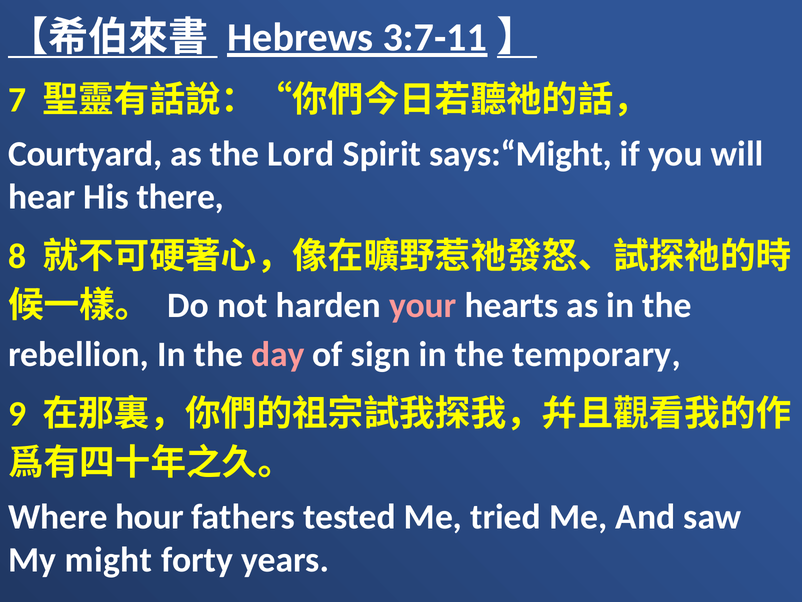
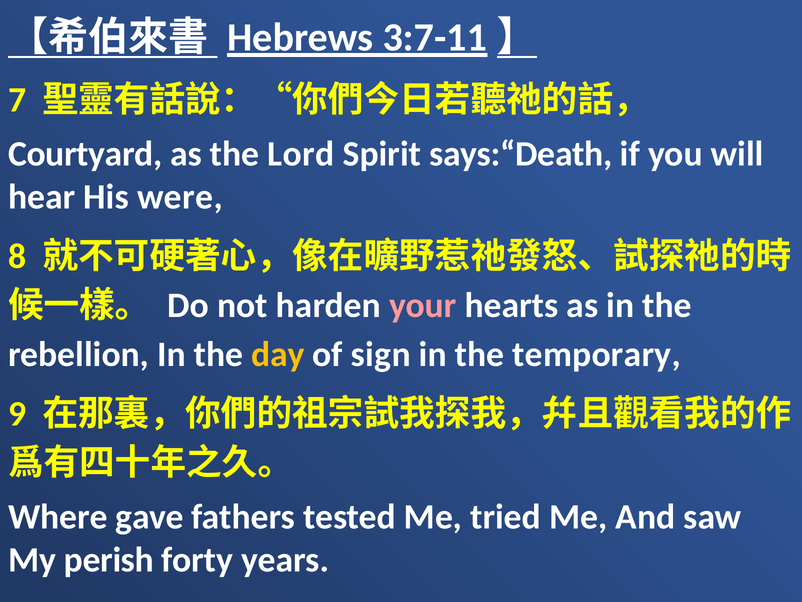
says:“Might: says:“Might -> says:“Death (521, 154)
there: there -> were (180, 197)
day colour: pink -> yellow (278, 354)
hour: hour -> gave (150, 517)
might: might -> perish (109, 559)
